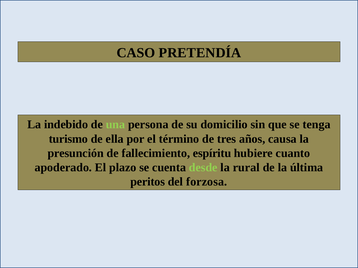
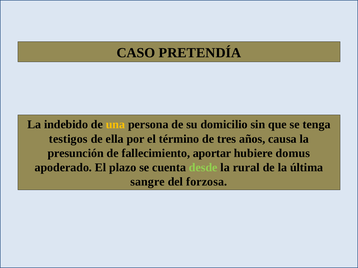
una colour: light green -> yellow (115, 125)
turismo: turismo -> testigos (68, 139)
espíritu: espíritu -> aportar (212, 153)
cuanto: cuanto -> domus (293, 153)
peritos: peritos -> sangre (148, 182)
